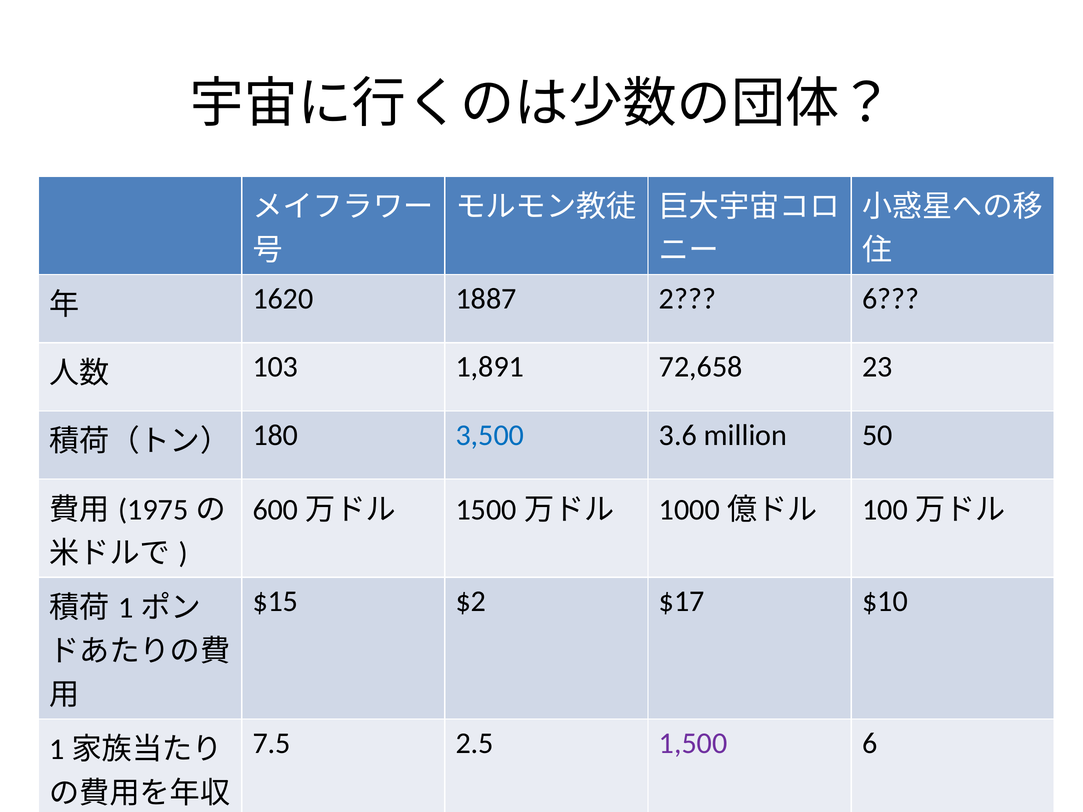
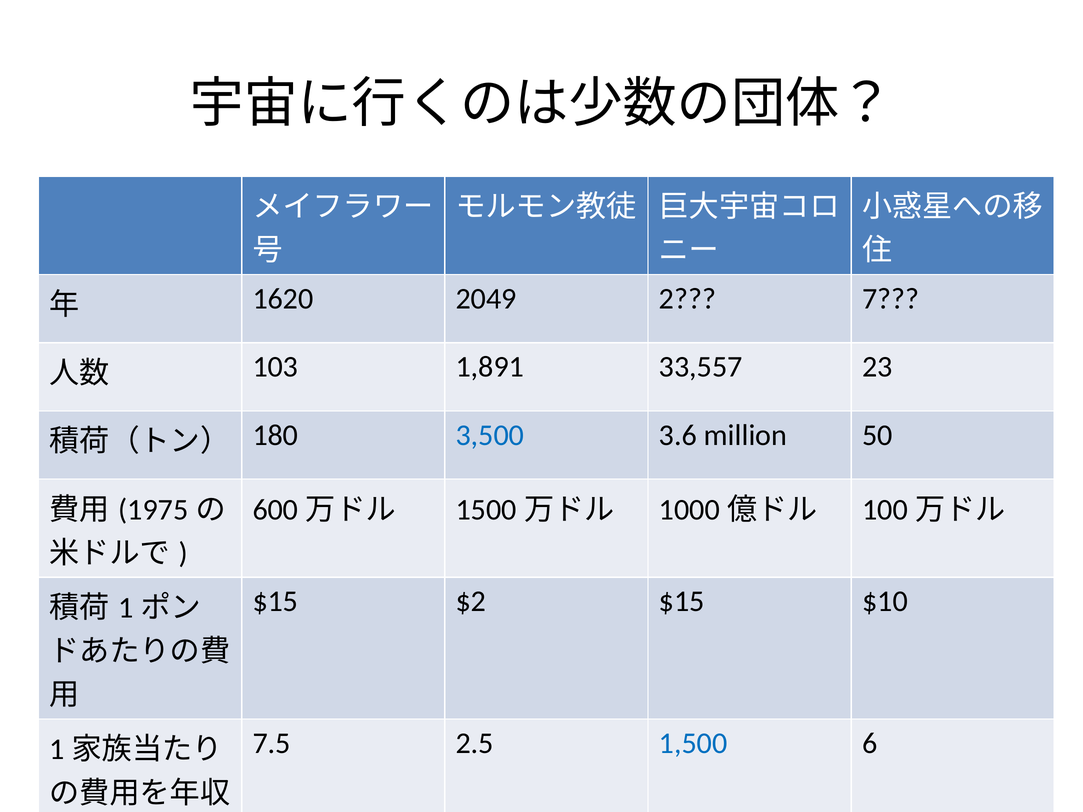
1887: 1887 -> 2049 (486, 299)
2 6: 6 -> 7 (891, 299)
72,658: 72,658 -> 33,557 (701, 367)
$2 $17: $17 -> $15 (682, 602)
1,500 colour: purple -> blue (693, 743)
